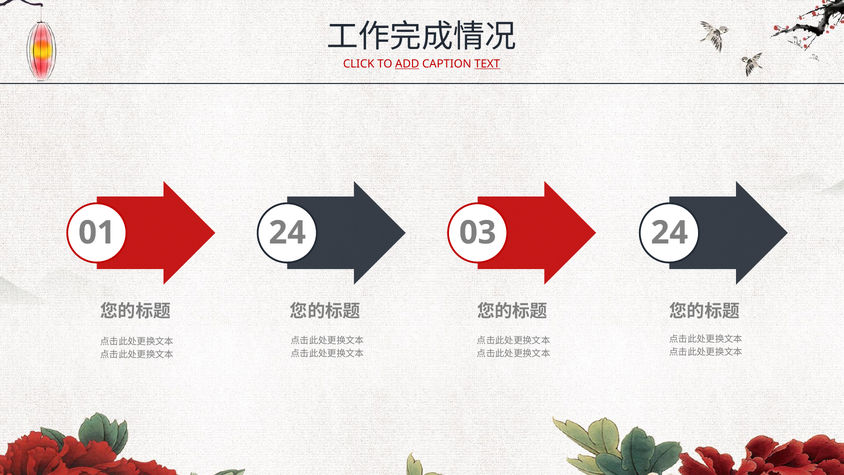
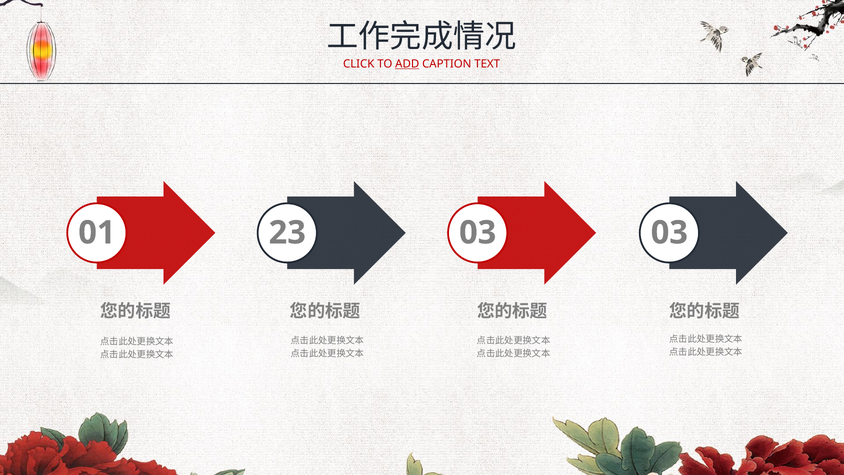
TEXT underline: present -> none (487, 64)
01 24: 24 -> 23 (287, 233)
03 24: 24 -> 03 (669, 233)
